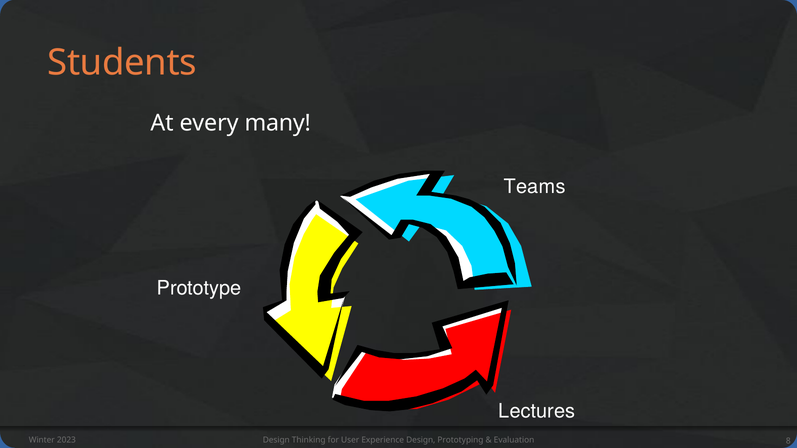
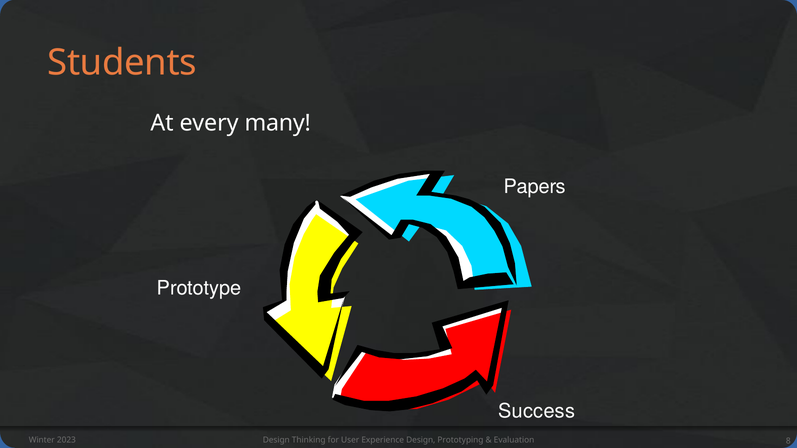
Teams: Teams -> Papers (535, 187)
Lectures: Lectures -> Success (537, 412)
